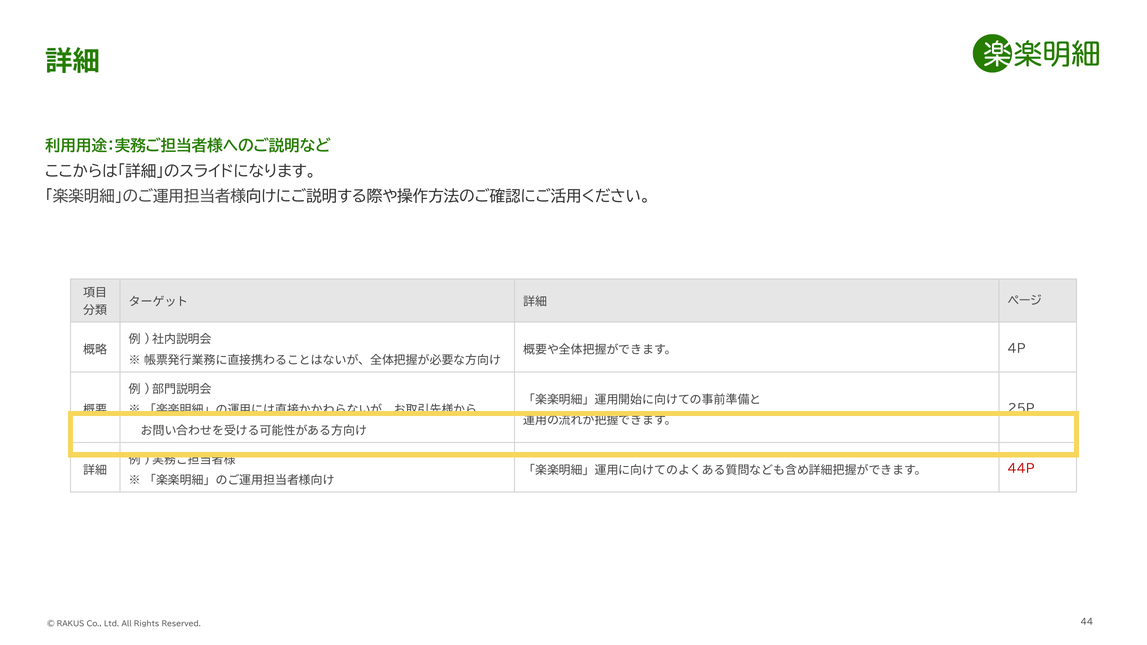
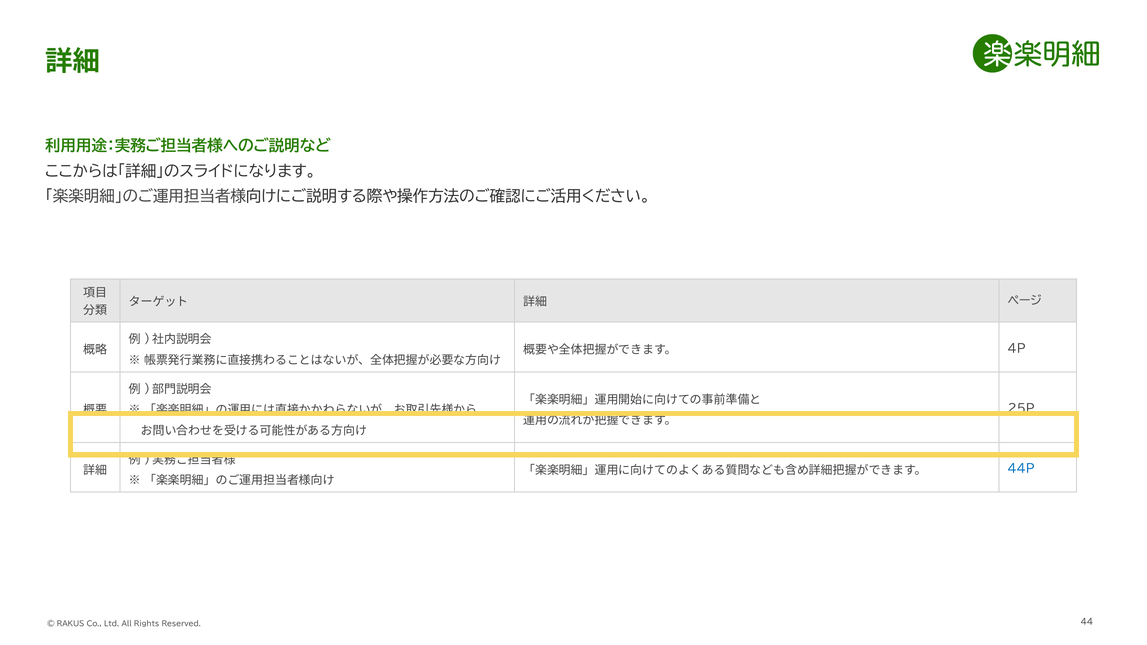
44P colour: red -> blue (1021, 469)
